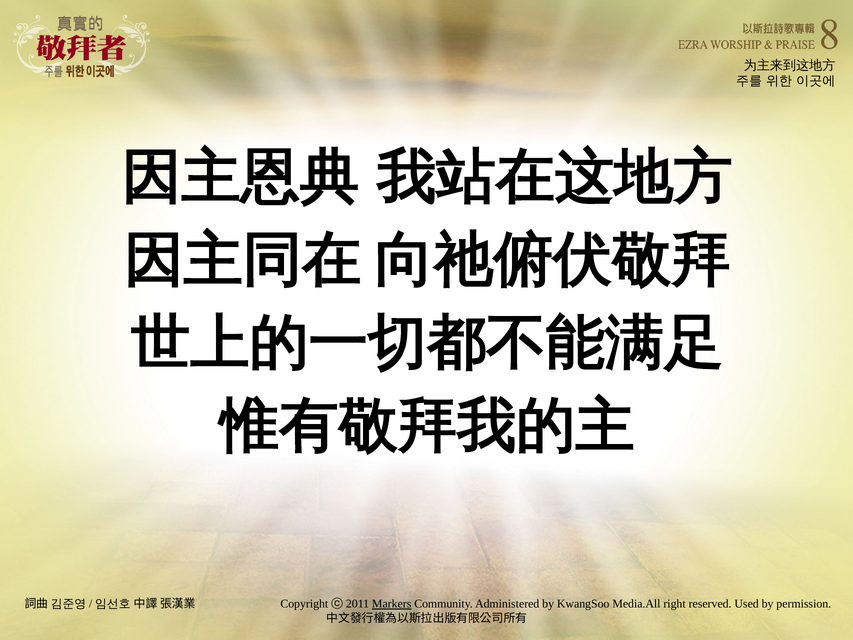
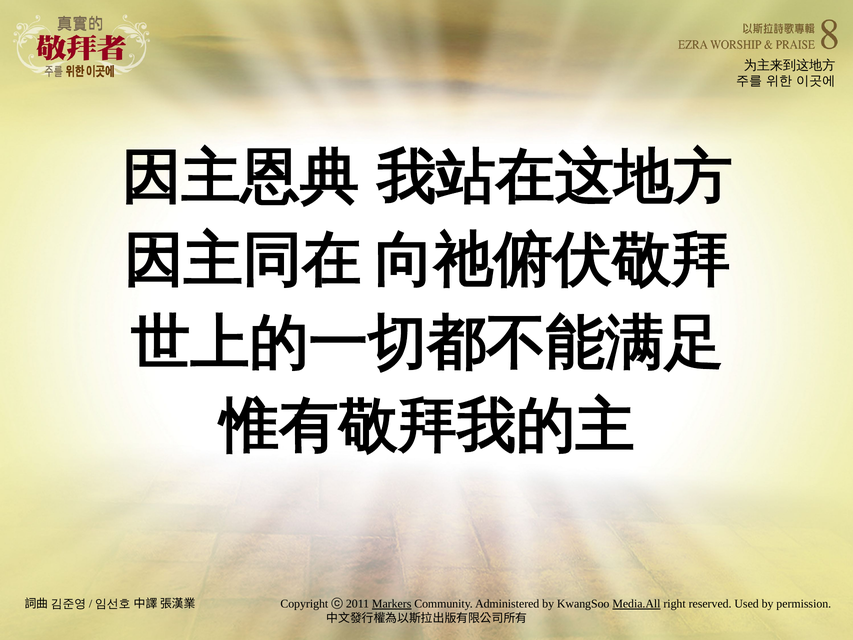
Media.All underline: none -> present (636, 604)
